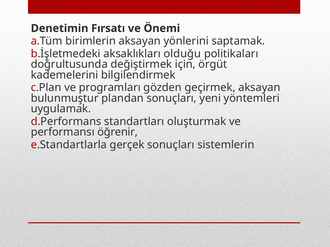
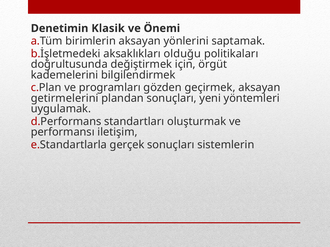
Fırsatı: Fırsatı -> Klasik (108, 28)
bulunmuştur: bulunmuştur -> getirmelerini (65, 98)
öğrenir: öğrenir -> iletişim (118, 132)
